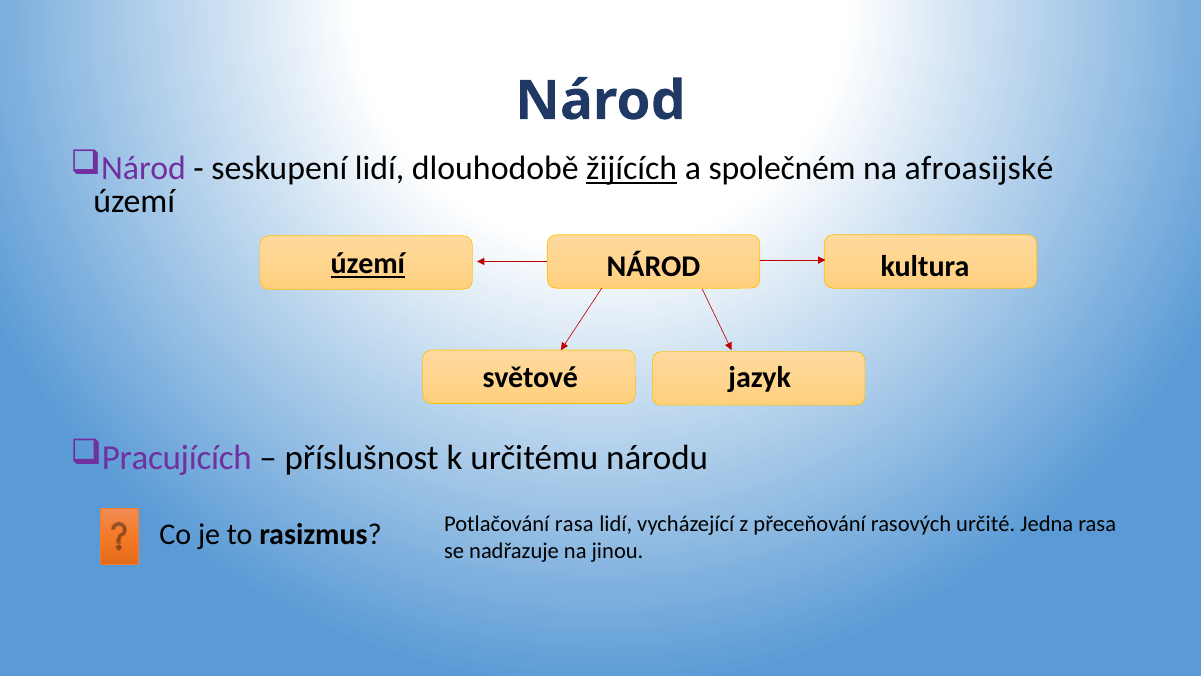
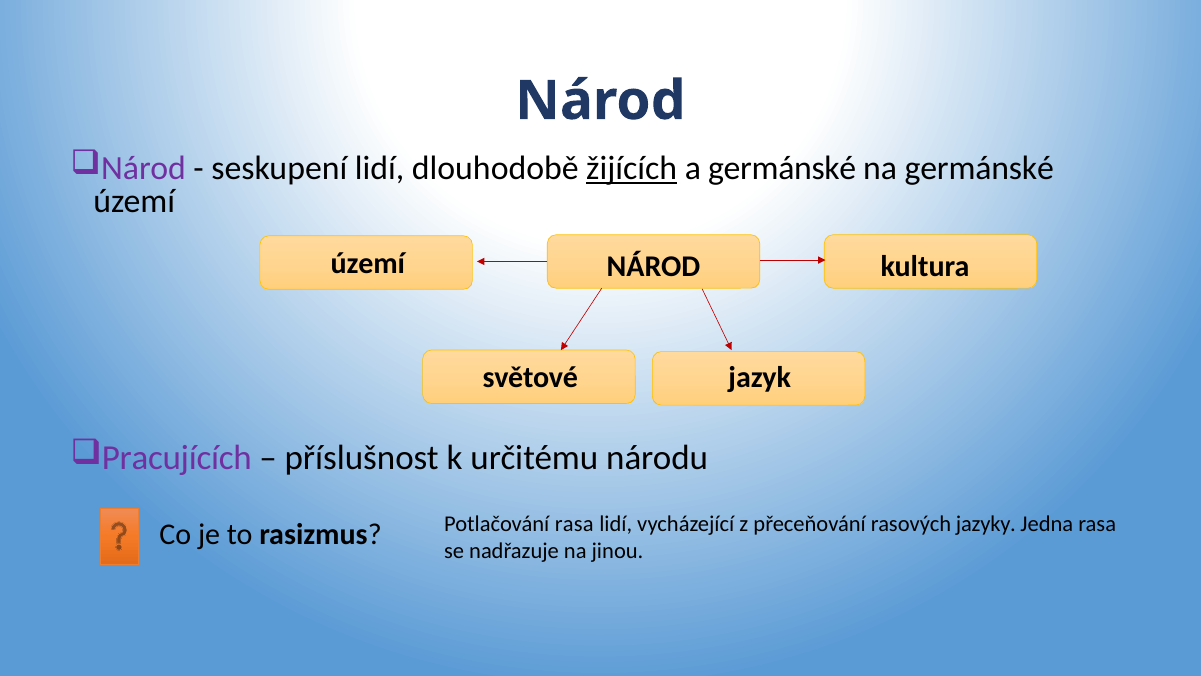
a společném: společném -> germánské (782, 168)
na afroasijské: afroasijské -> germánské (979, 168)
území underline: present -> none (368, 264)
určité: určité -> jazyky (986, 523)
